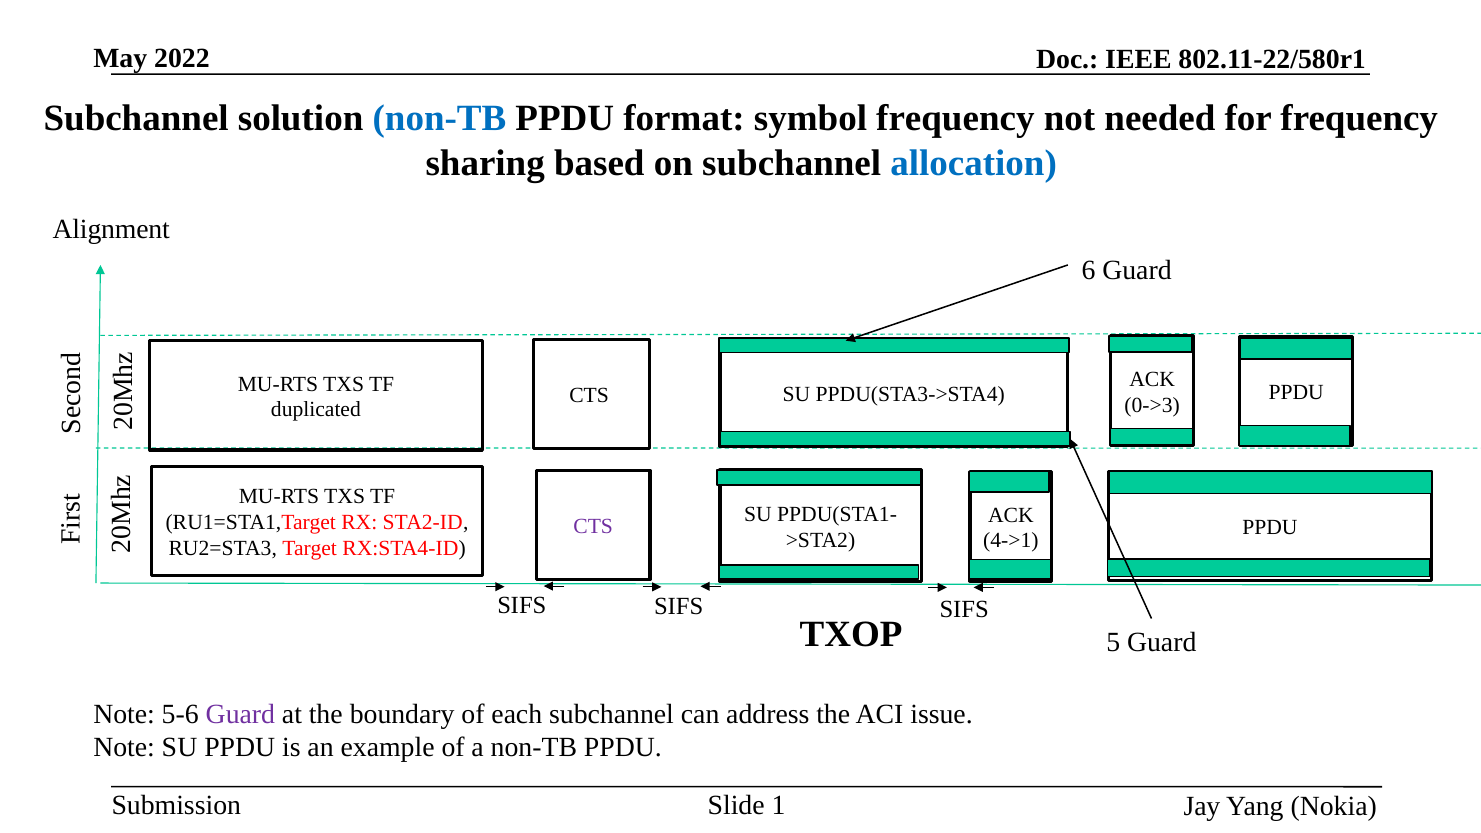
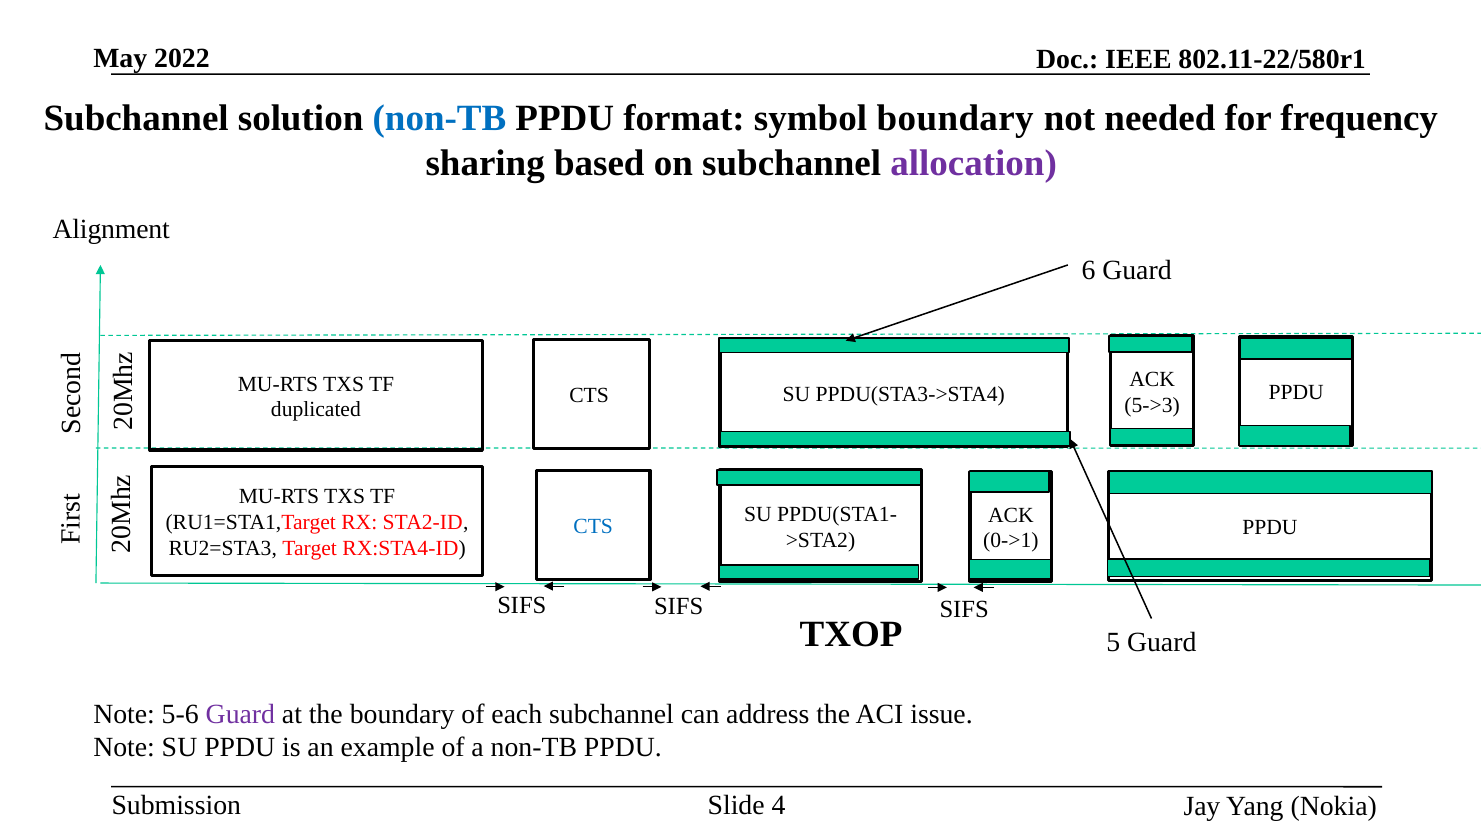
symbol frequency: frequency -> boundary (955, 118)
allocation colour: blue -> purple (974, 163)
0->3: 0->3 -> 5->3 (1152, 405)
CTS colour: purple -> blue (593, 527)
4->1: 4->1 -> 0->1 (1011, 541)
1: 1 -> 4 (779, 805)
